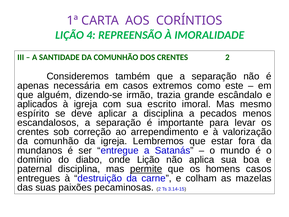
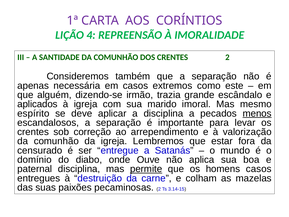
escrito: escrito -> marido (162, 104)
menos underline: none -> present (257, 113)
mundanos: mundanos -> censurado (40, 150)
onde Lição: Lição -> Ouve (148, 160)
